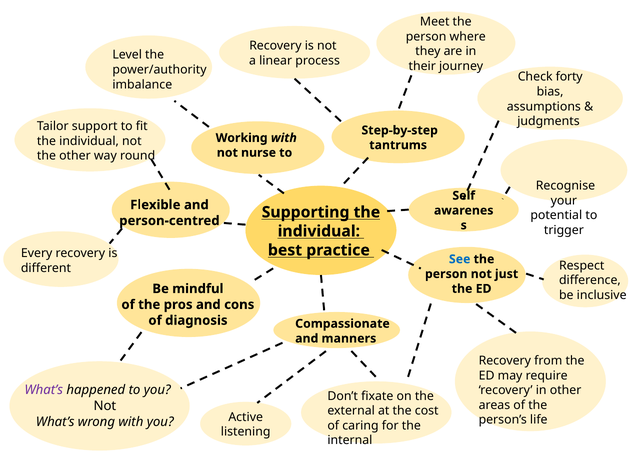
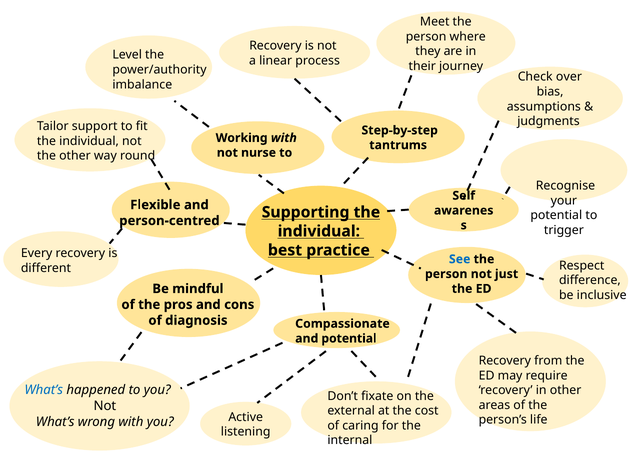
forty: forty -> over (569, 77)
and manners: manners -> potential (349, 338)
What’s colour: purple -> blue (44, 390)
